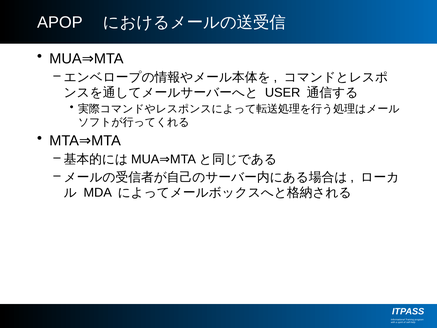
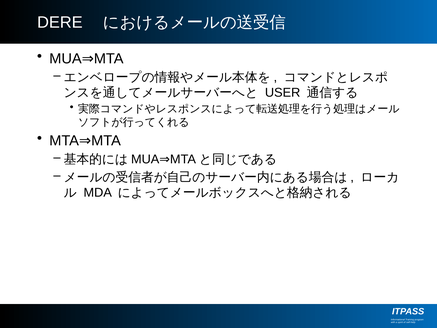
APOP: APOP -> DERE (60, 22)
